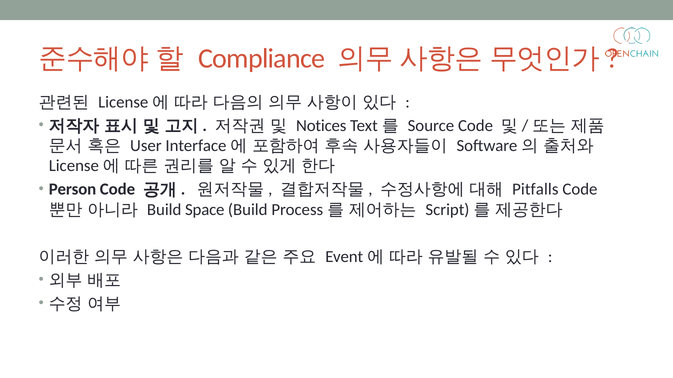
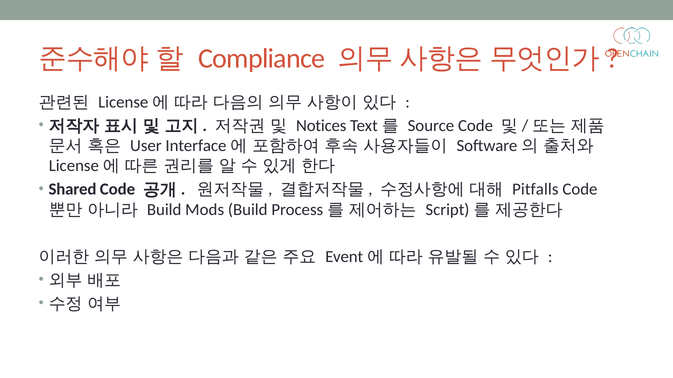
Person: Person -> Shared (72, 190)
Space: Space -> Mods (205, 210)
